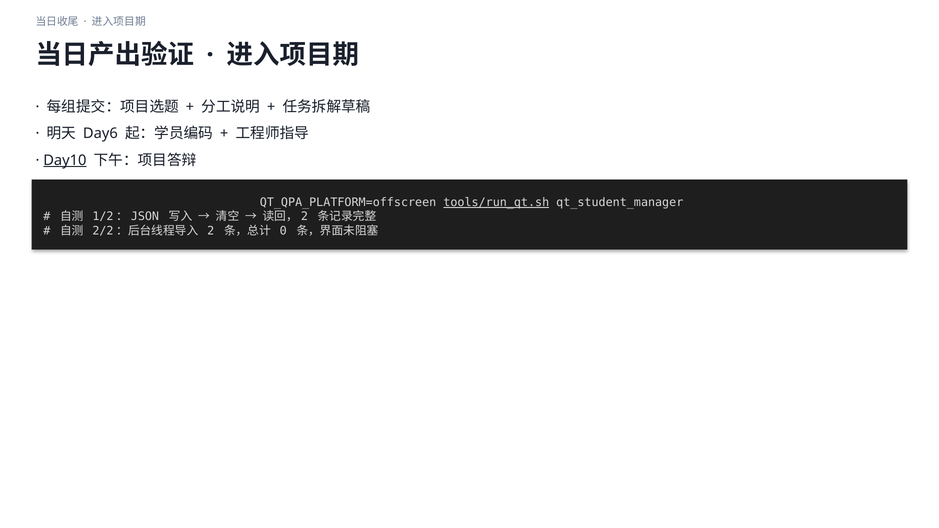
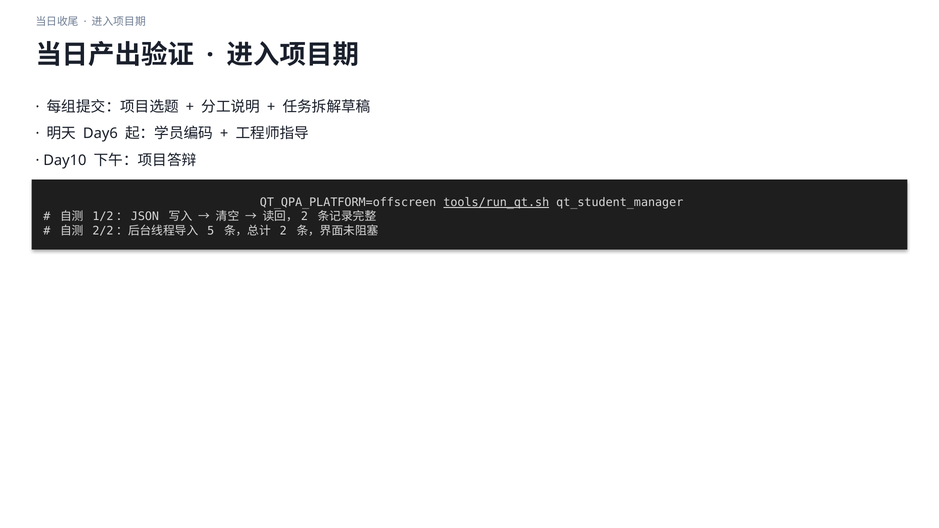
Day10 underline: present -> none (65, 160)
2: 2 -> 5 (211, 231)
0: 0 -> 2 (283, 231)
